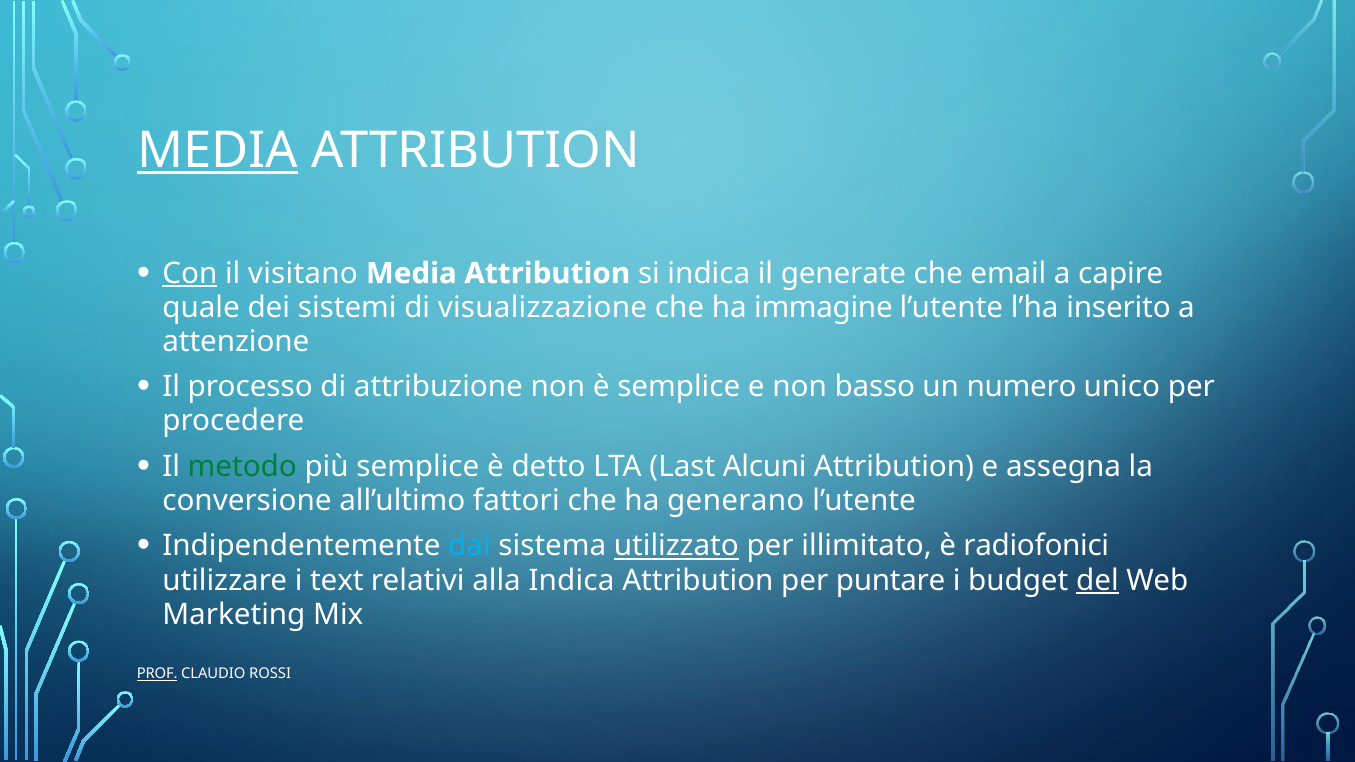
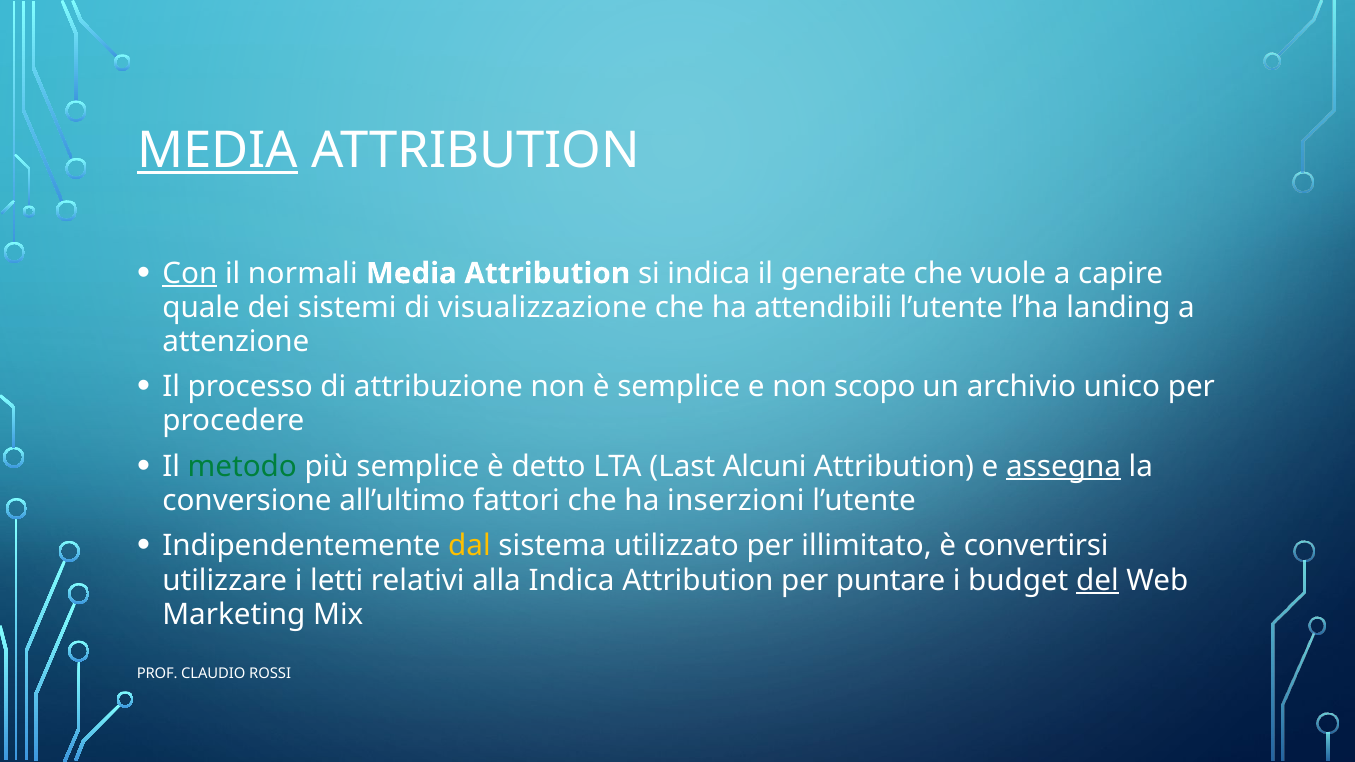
visitano: visitano -> normali (303, 274)
email: email -> vuole (1008, 274)
immagine: immagine -> attendibili (823, 308)
inserito: inserito -> landing (1118, 308)
basso: basso -> scopo (875, 387)
numero: numero -> archivio (1021, 387)
assegna underline: none -> present (1064, 467)
generano: generano -> inserzioni (736, 501)
dal colour: light blue -> yellow (469, 546)
utilizzato underline: present -> none (676, 546)
radiofonici: radiofonici -> convertirsi (1036, 546)
text: text -> letti (337, 580)
PROF underline: present -> none (157, 674)
